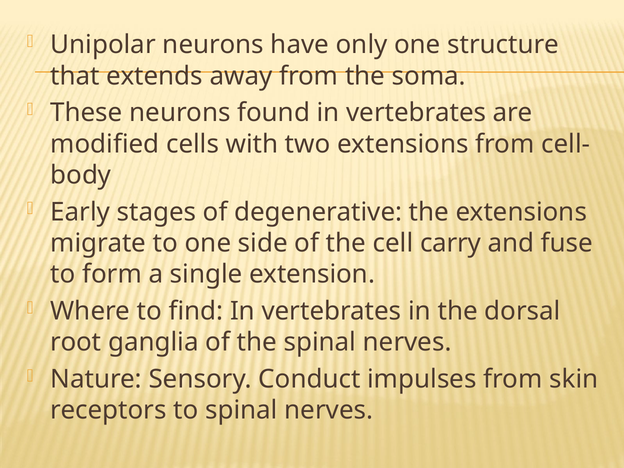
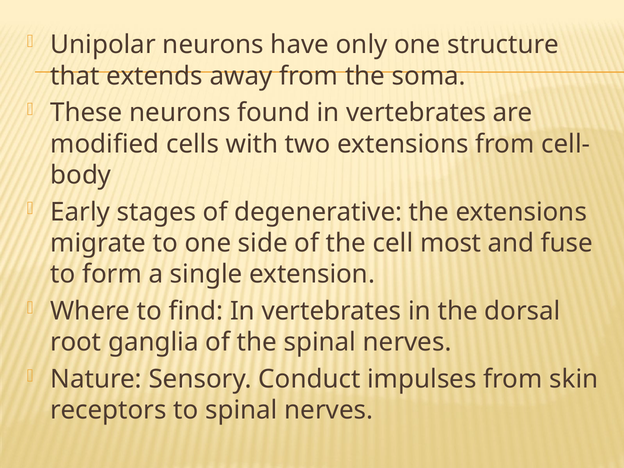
carry: carry -> most (451, 243)
